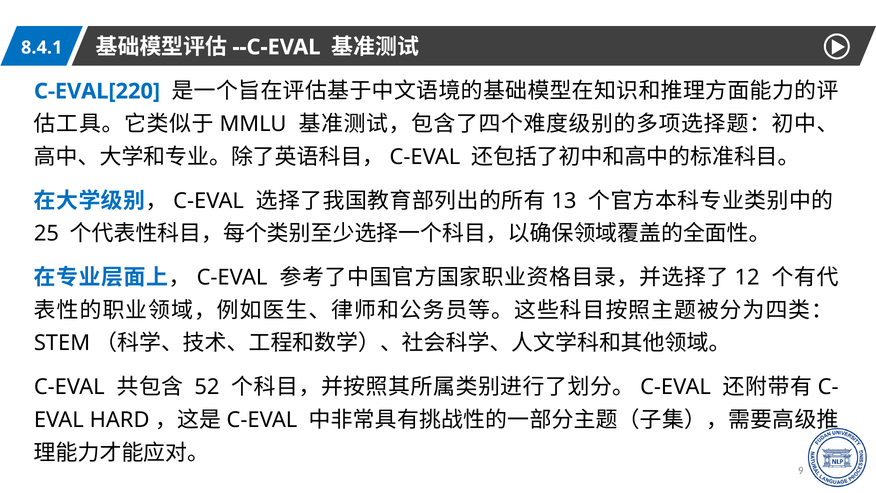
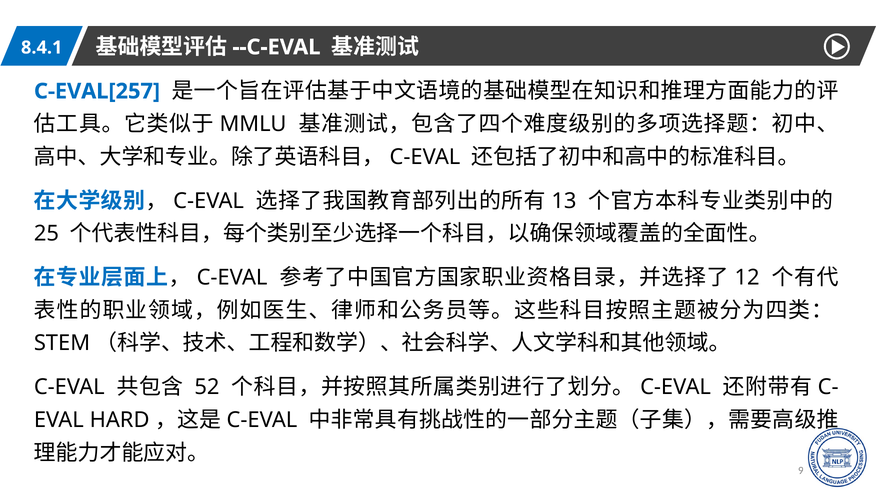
C-EVAL[220: C-EVAL[220 -> C-EVAL[257 (97, 91)
